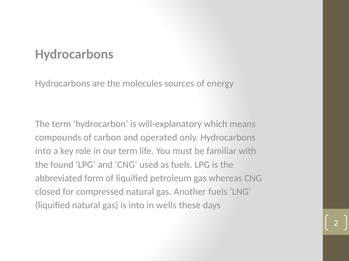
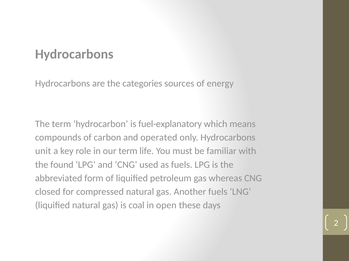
molecules: molecules -> categories (142, 84)
will-explanatory: will-explanatory -> fuel-explanatory (170, 124)
into: into -> unit (43, 151)
is into: into -> coal (137, 206)
wells: wells -> open (166, 206)
